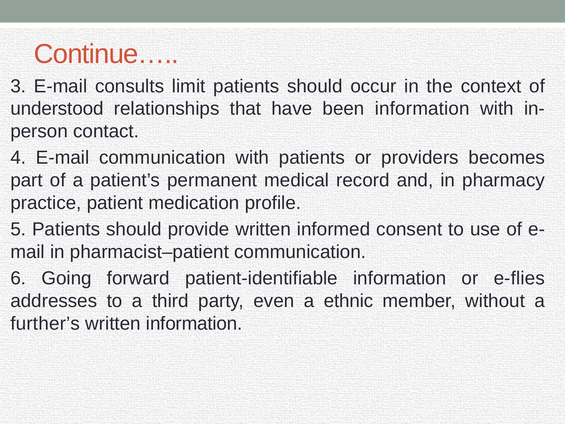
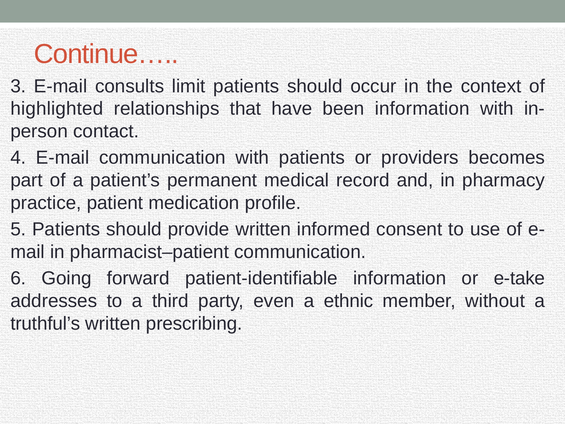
understood: understood -> highlighted (57, 109)
e-flies: e-flies -> e-take (519, 278)
further’s: further’s -> truthful’s (45, 323)
written information: information -> prescribing (194, 323)
